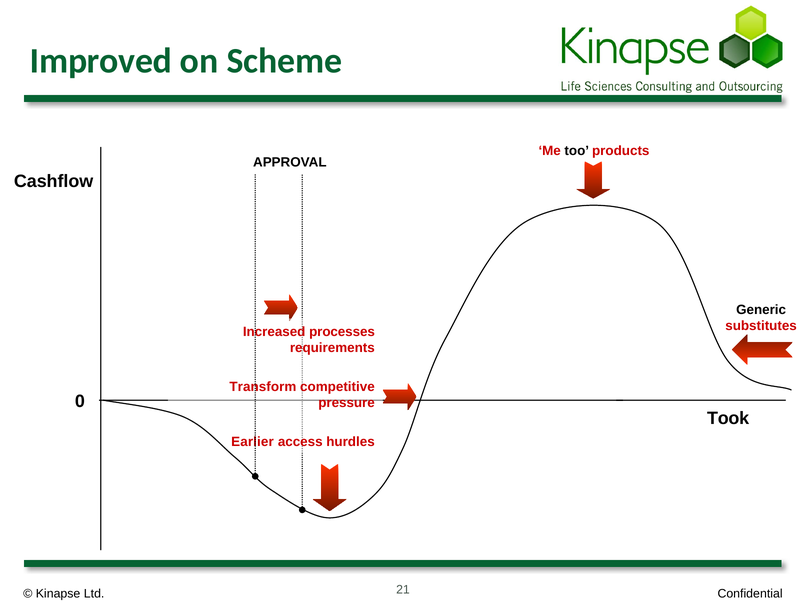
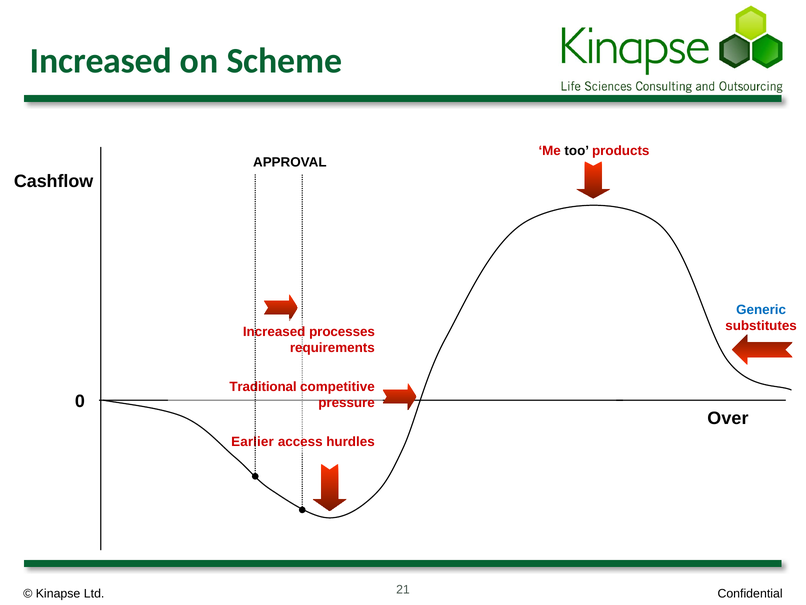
Improved: Improved -> Increased (101, 61)
Generic colour: black -> blue (761, 310)
Transform: Transform -> Traditional (263, 386)
Took: Took -> Over (728, 418)
